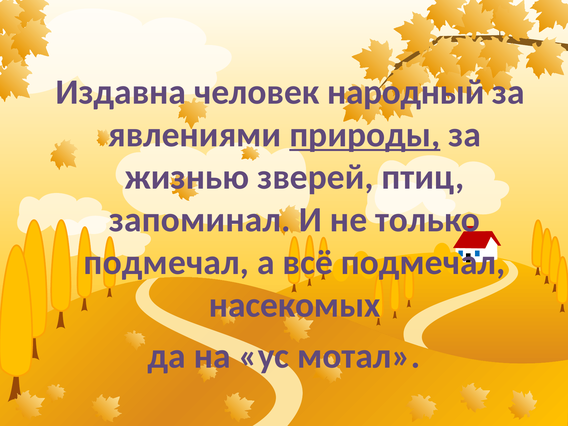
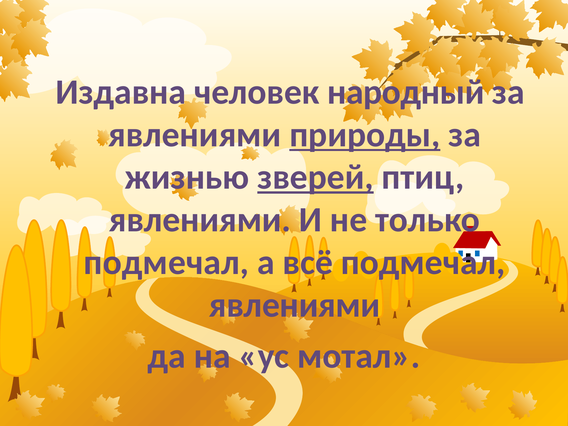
зверей underline: none -> present (315, 177)
запоминал: запоминал -> явлениями (200, 220)
насекомых: насекомых -> явлениями (295, 305)
